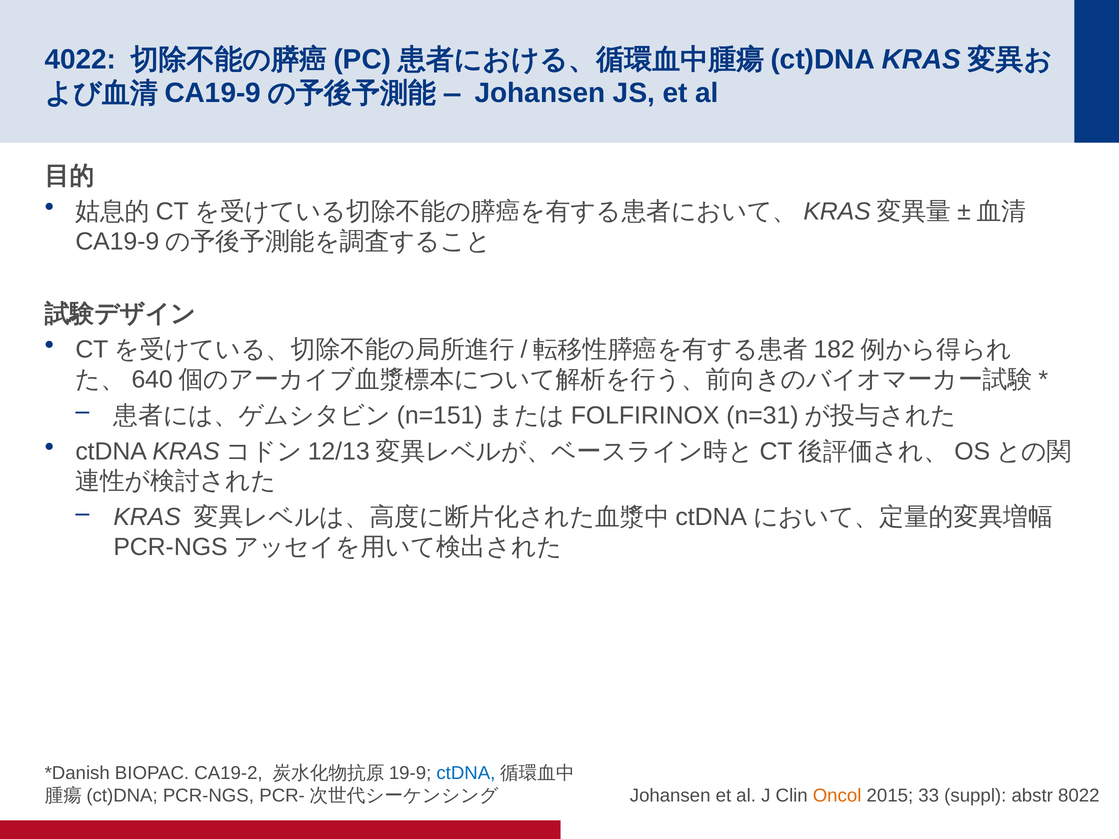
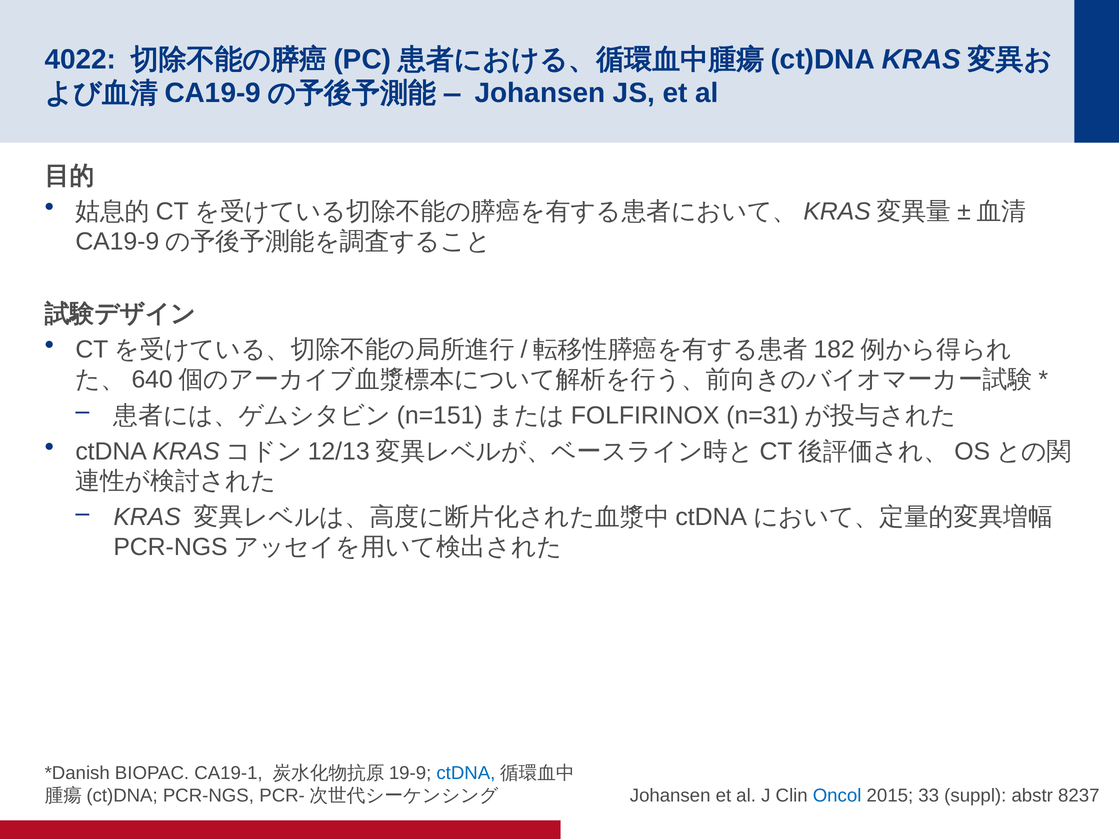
CA19-2: CA19-2 -> CA19-1 (228, 773)
Oncol colour: orange -> blue (837, 796)
8022: 8022 -> 8237 (1079, 796)
